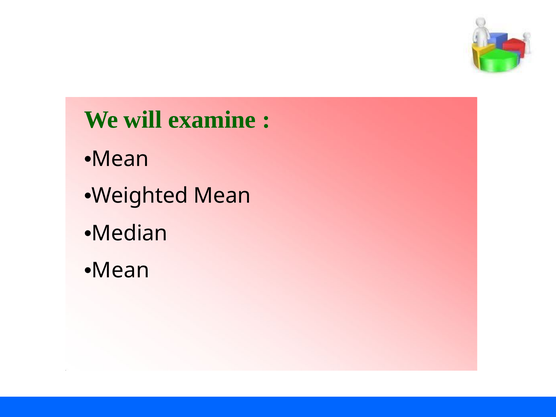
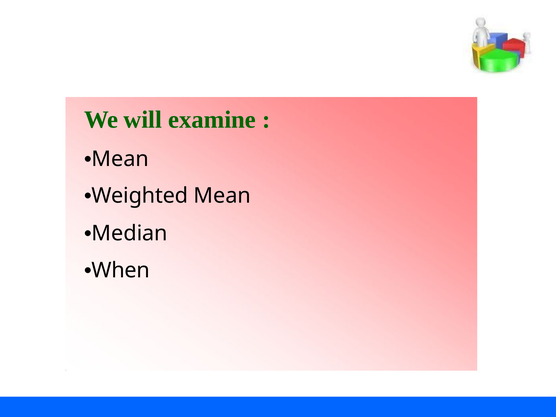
Mean: Mean -> When (121, 270)
